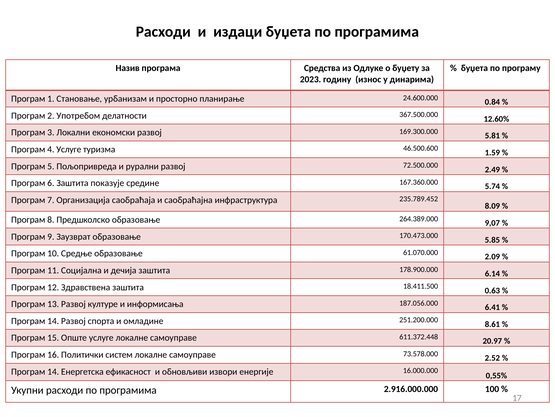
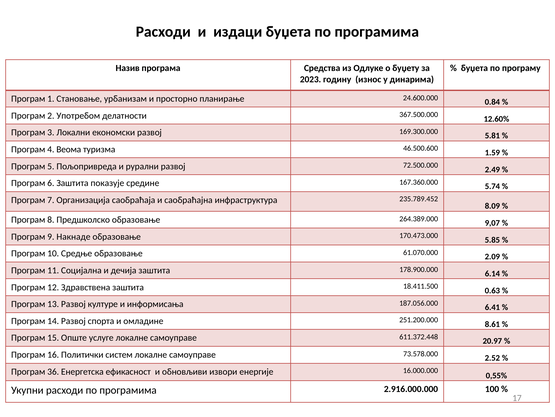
4 Услуге: Услуге -> Веома (69, 149)
Заузврат: Заузврат -> Накнаде (73, 236)
14: 14 -> 36 (53, 371)
